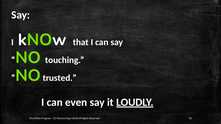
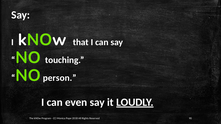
trusted: trusted -> person (60, 78)
